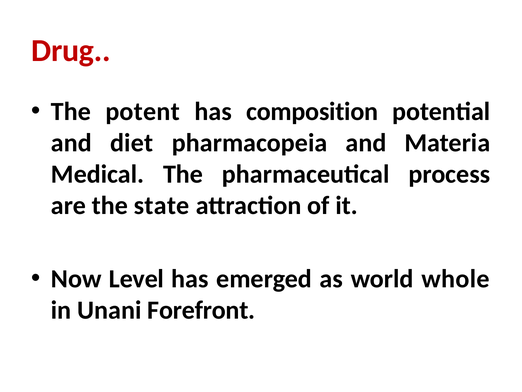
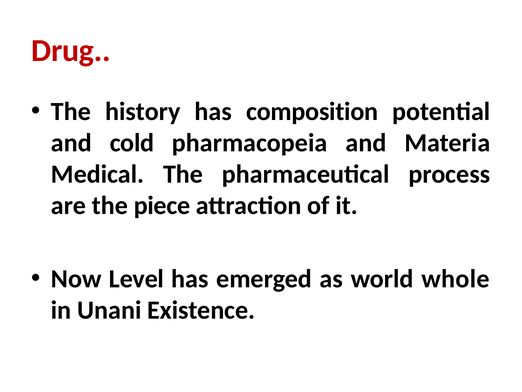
potent: potent -> history (143, 111)
diet: diet -> cold (132, 143)
state: state -> piece (162, 205)
Forefront: Forefront -> Existence (201, 310)
